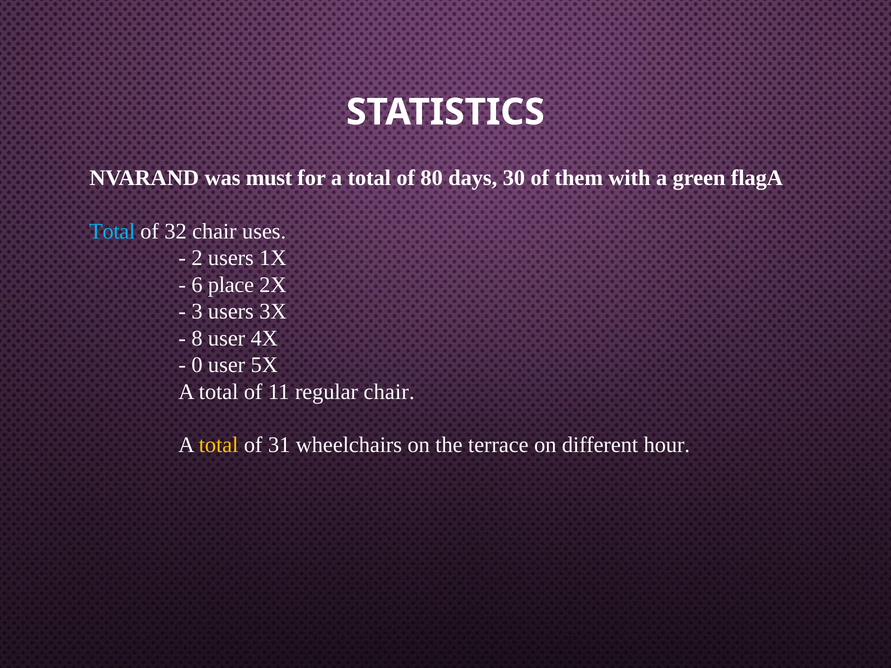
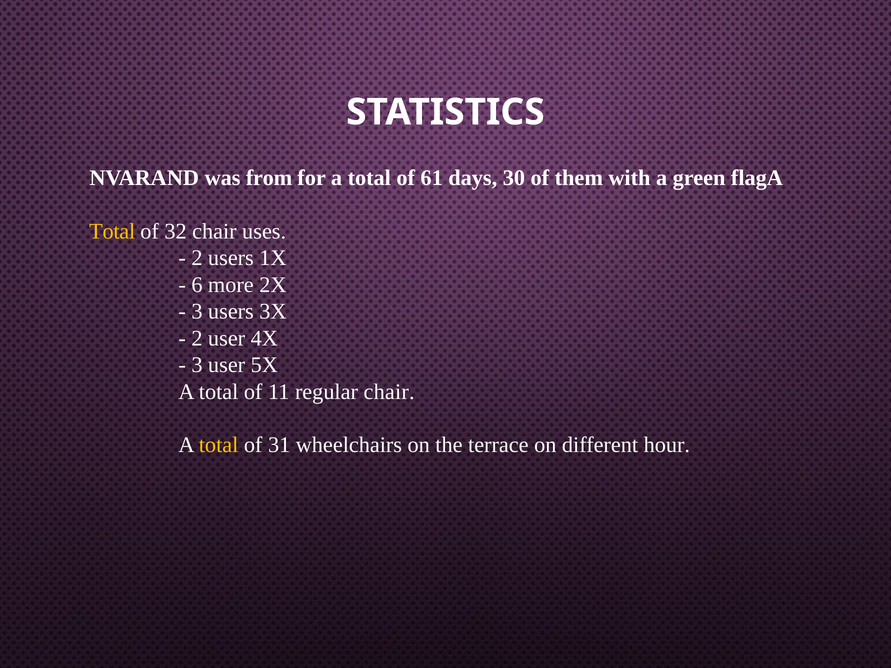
must: must -> from (269, 178)
80: 80 -> 61 (432, 178)
Total colour: light blue -> yellow (112, 231)
place: place -> more (231, 285)
8: 8 -> 2 (197, 338)
0: 0 -> 3 (197, 365)
